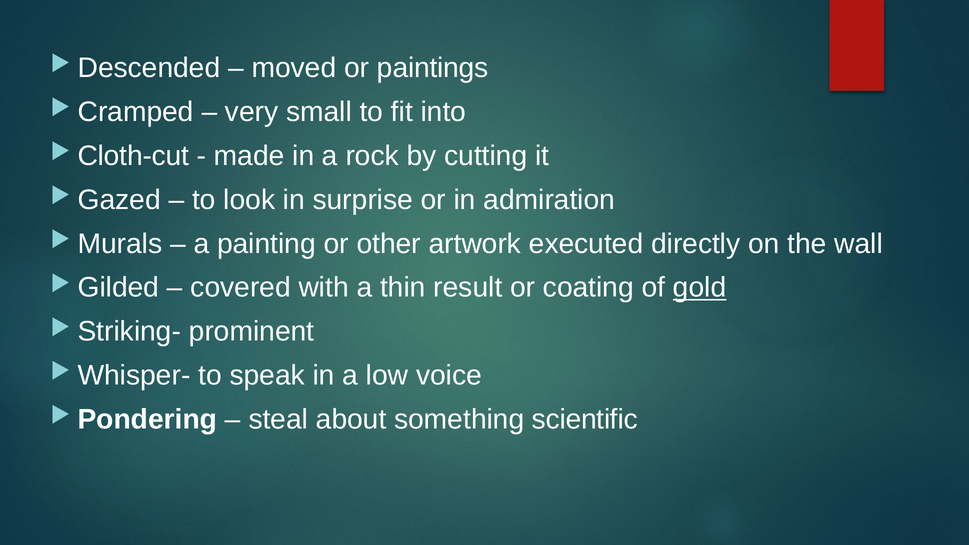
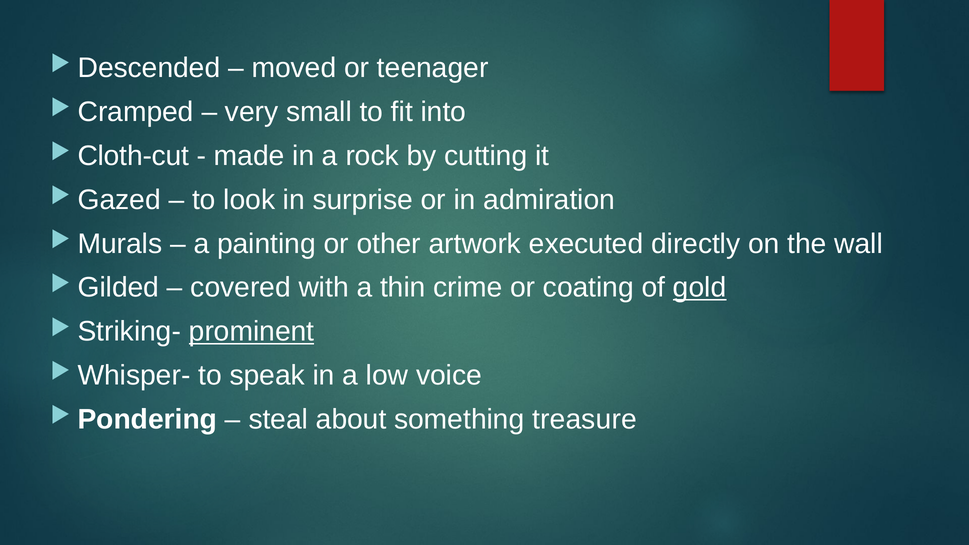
paintings: paintings -> teenager (433, 68)
result: result -> crime (468, 288)
prominent underline: none -> present (252, 332)
scientific: scientific -> treasure (585, 420)
